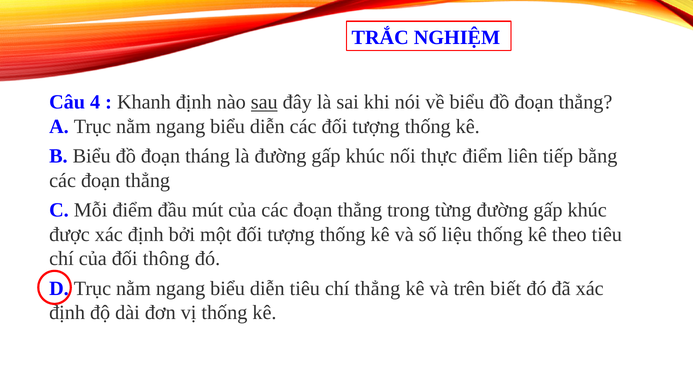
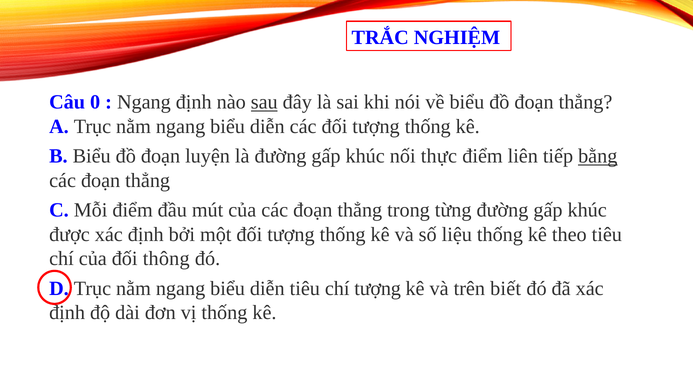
4: 4 -> 0 (95, 102)
Khanh: Khanh -> Ngang (144, 102)
tháng: tháng -> luyện (208, 156)
bằng underline: none -> present (598, 156)
chí thẳng: thẳng -> tượng (378, 288)
